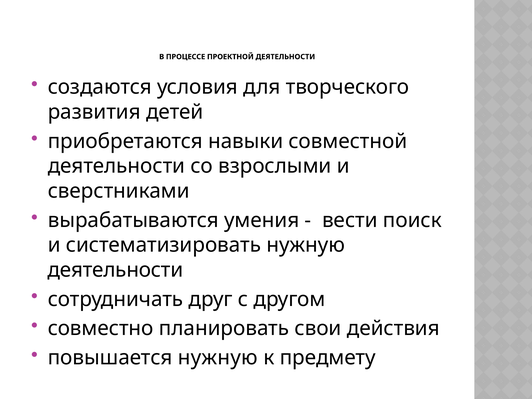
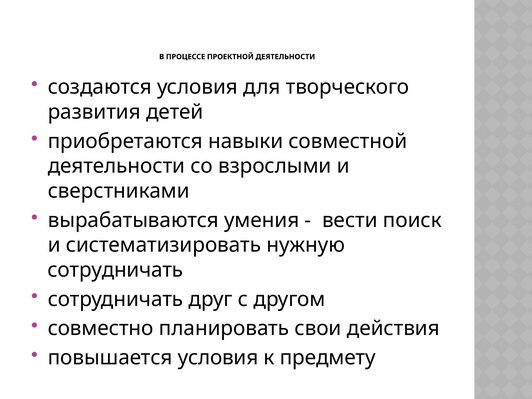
деятельности: деятельности -> сотрудничать (115, 270)
повышается нужную: нужную -> условия (218, 358)
